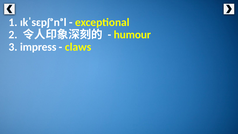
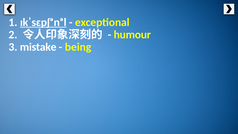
ɪkˈsɛpʃᵊnᵊl underline: none -> present (43, 22)
impress: impress -> mistake (38, 47)
claws: claws -> being (78, 47)
